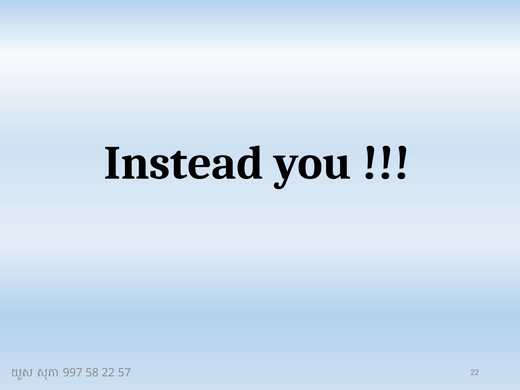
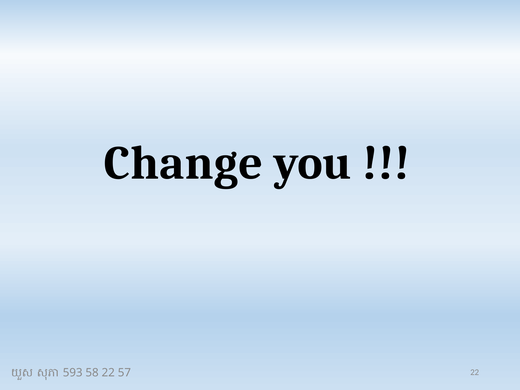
Instead: Instead -> Change (183, 163)
997: 997 -> 593 (73, 373)
